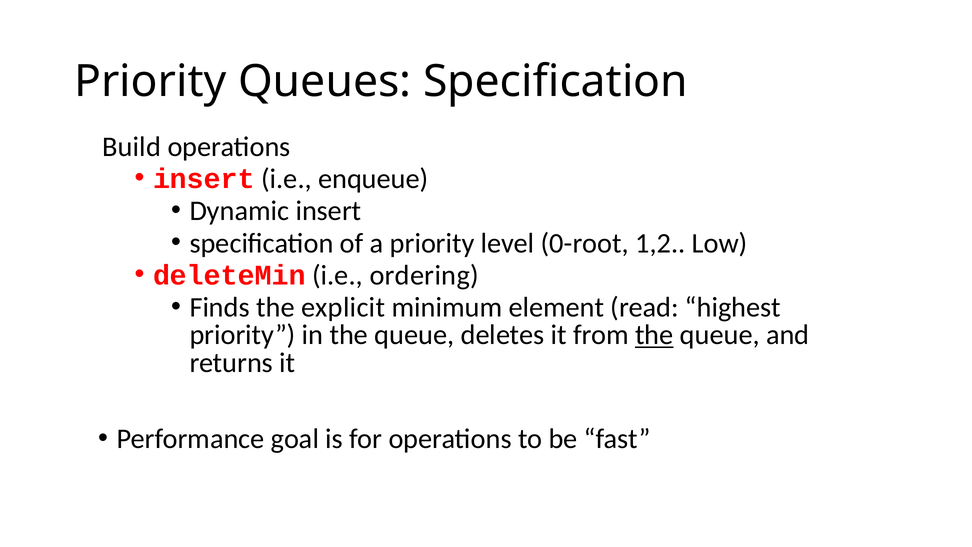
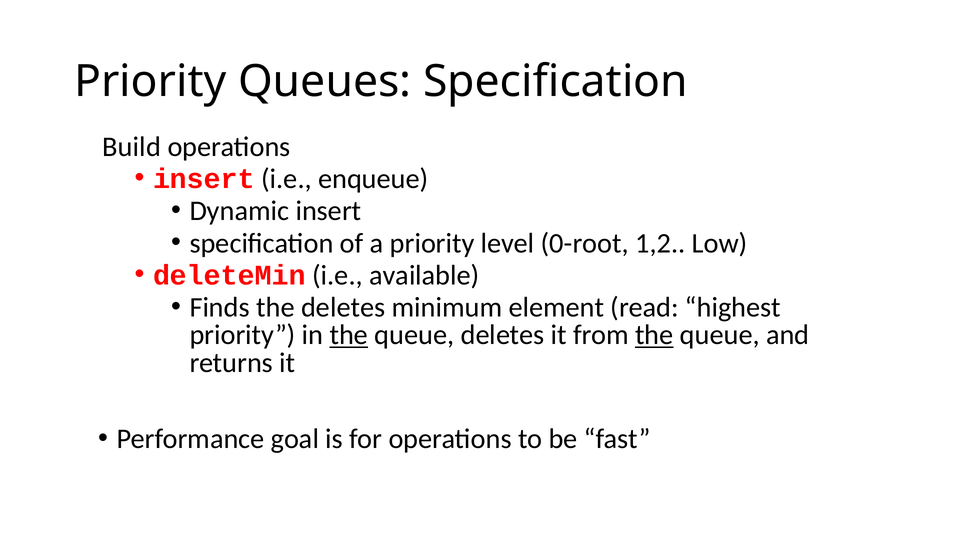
ordering: ordering -> available (424, 275)
the explicit: explicit -> deletes (343, 307)
the underline: none -> present (349, 335)
